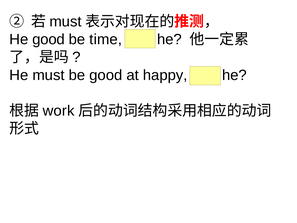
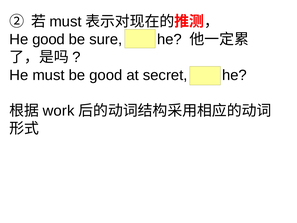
time: time -> sure (106, 39)
happy: happy -> secret (165, 75)
